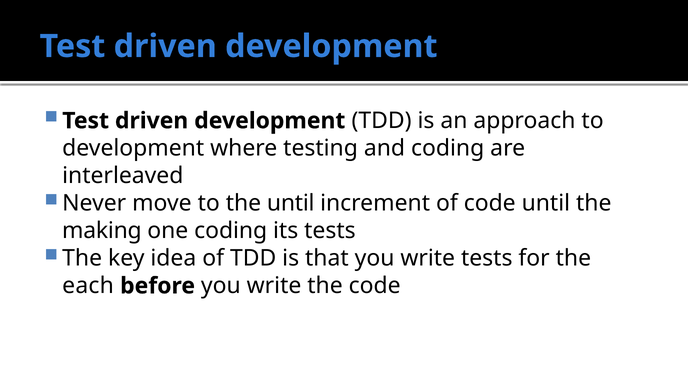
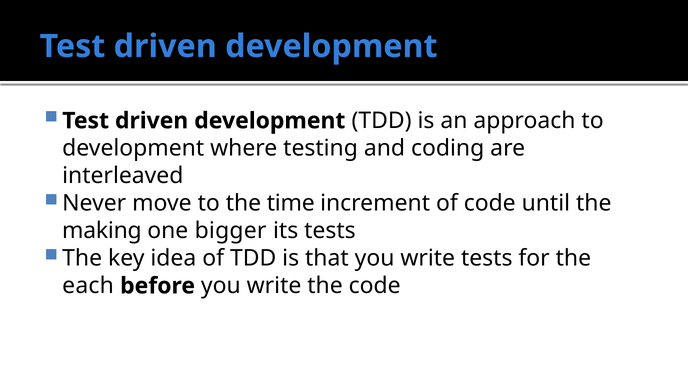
the until: until -> time (291, 203)
one coding: coding -> bigger (231, 231)
